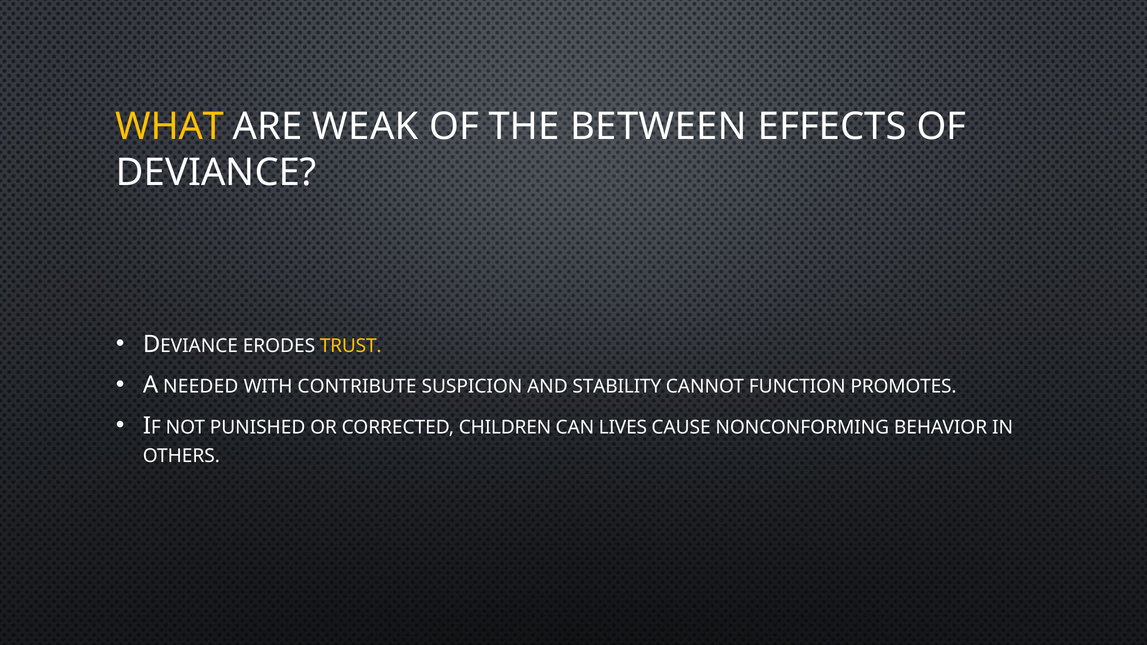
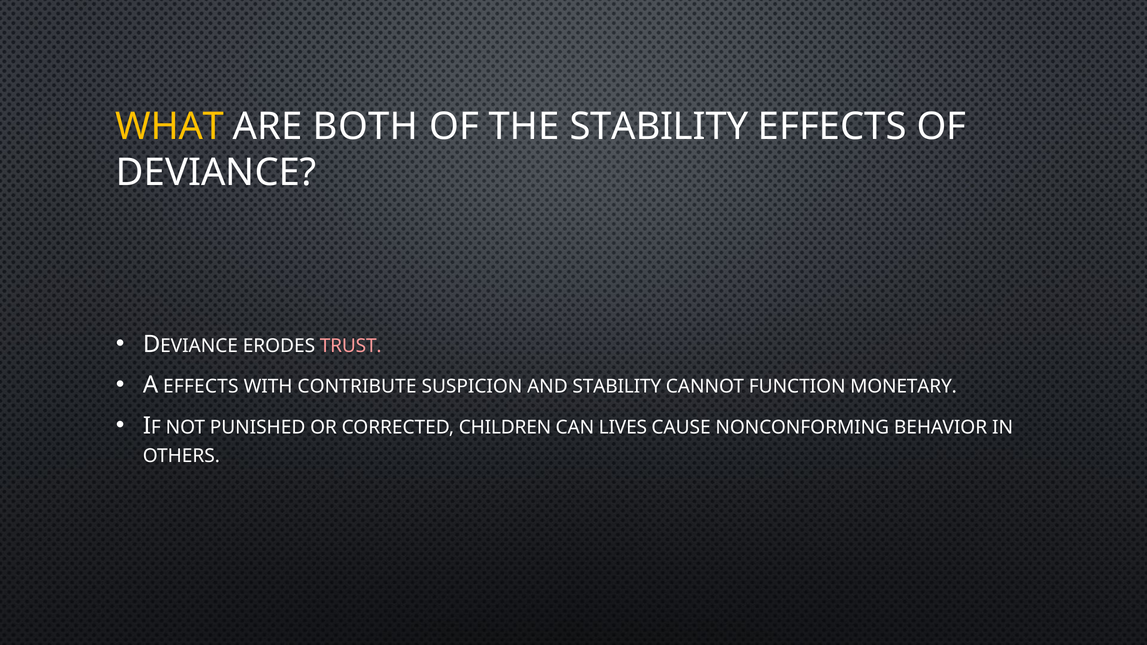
WEAK: WEAK -> BOTH (366, 127)
THE BETWEEN: BETWEEN -> STABILITY (659, 127)
TRUST colour: yellow -> pink (351, 346)
A NEEDED: NEEDED -> EFFECTS (201, 387)
PROMOTES: PROMOTES -> MONETARY (903, 387)
